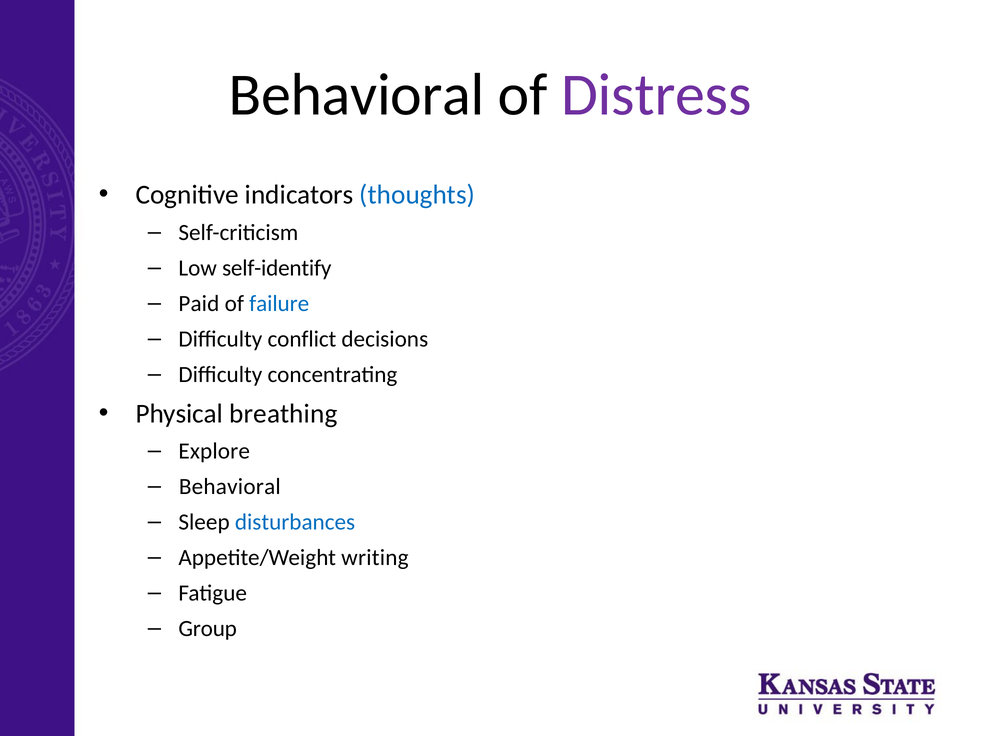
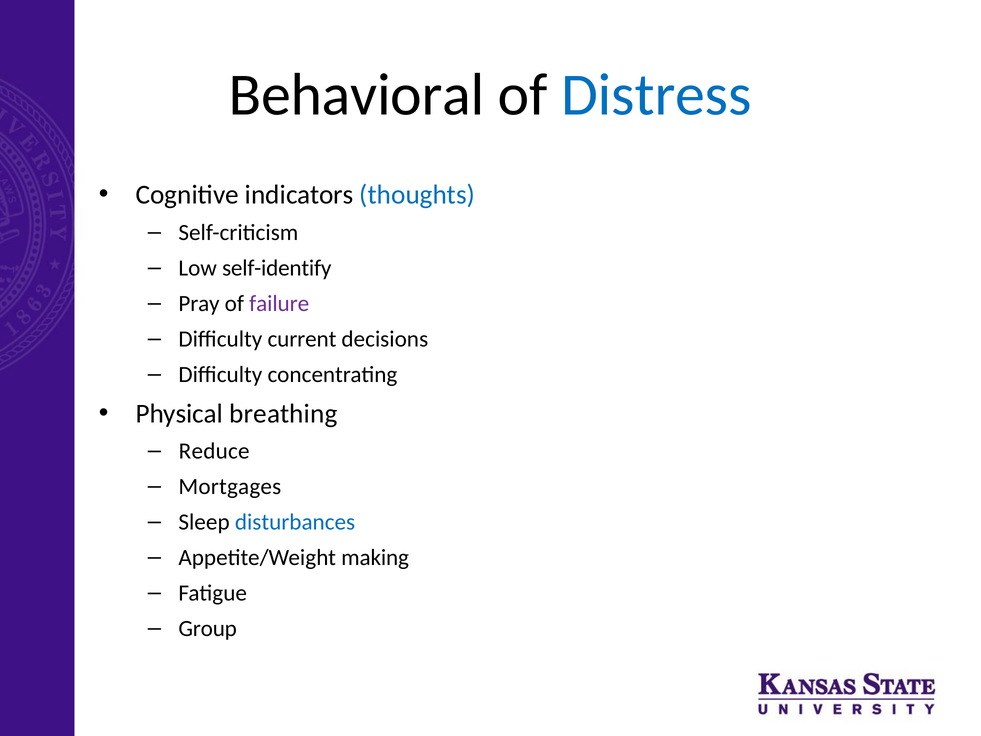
Distress colour: purple -> blue (656, 95)
Paid: Paid -> Pray (199, 303)
failure colour: blue -> purple (279, 303)
conflict: conflict -> current (302, 339)
Explore: Explore -> Reduce (214, 451)
Behavioral: Behavioral -> Mortgages (230, 487)
writing: writing -> making (375, 558)
